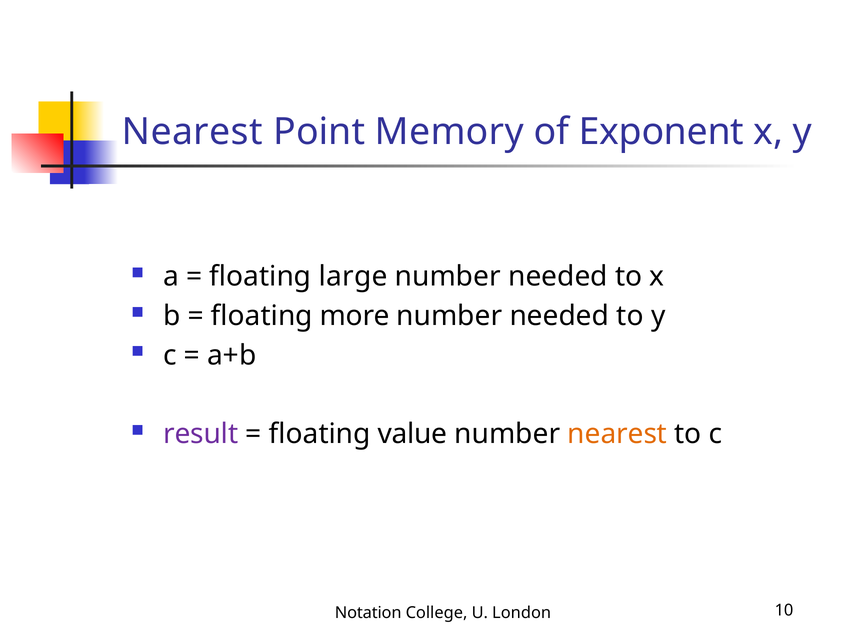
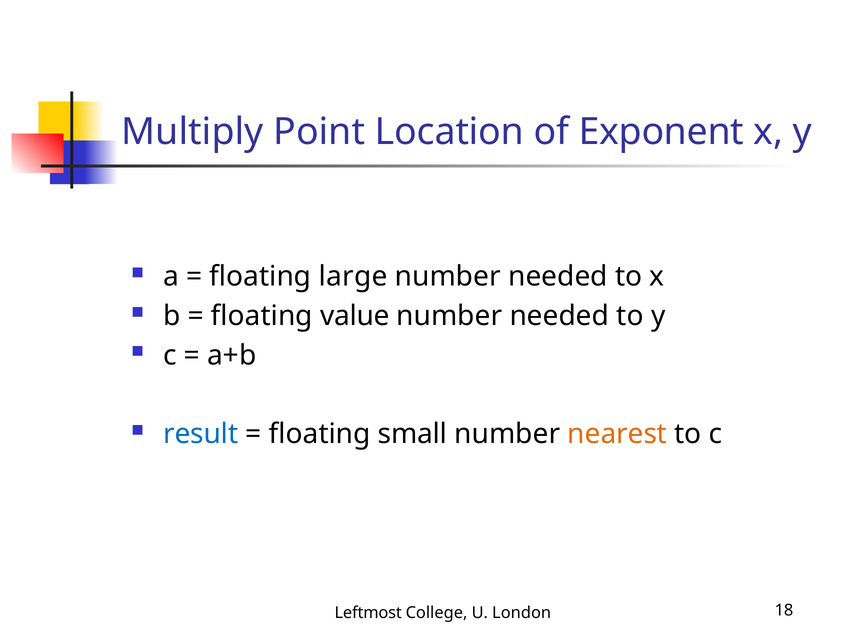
Nearest: Nearest -> Multiply (192, 132)
Memory: Memory -> Location (450, 132)
more: more -> value (355, 316)
result colour: purple -> blue (201, 434)
value: value -> small (413, 434)
Notation: Notation -> Leftmost (368, 613)
10: 10 -> 18 (784, 610)
